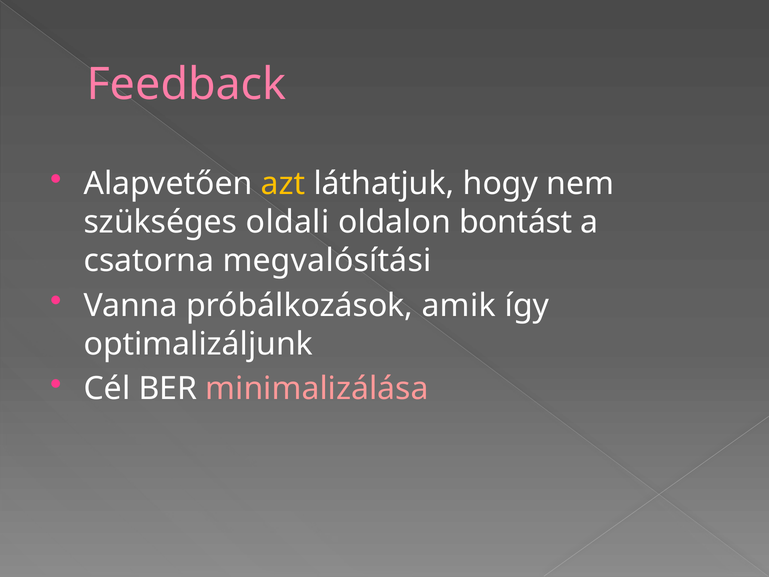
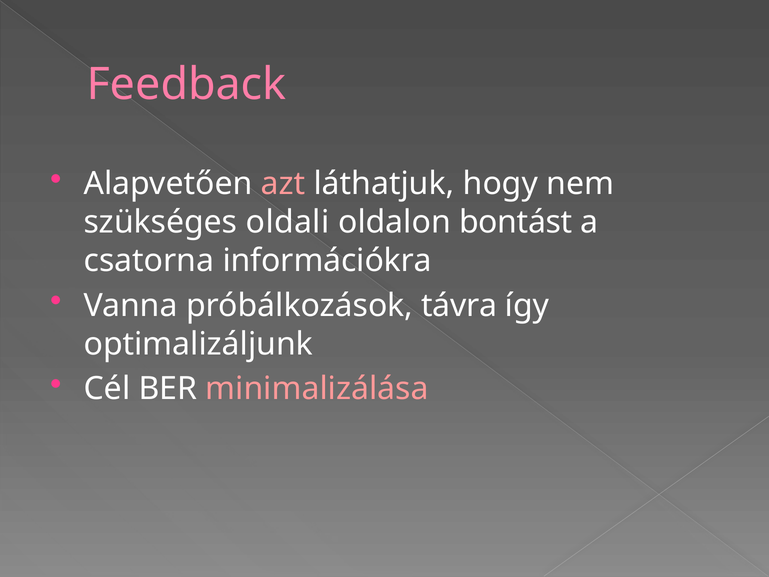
azt colour: yellow -> pink (283, 184)
megvalósítási: megvalósítási -> információkra (327, 260)
amik: amik -> távra (459, 305)
